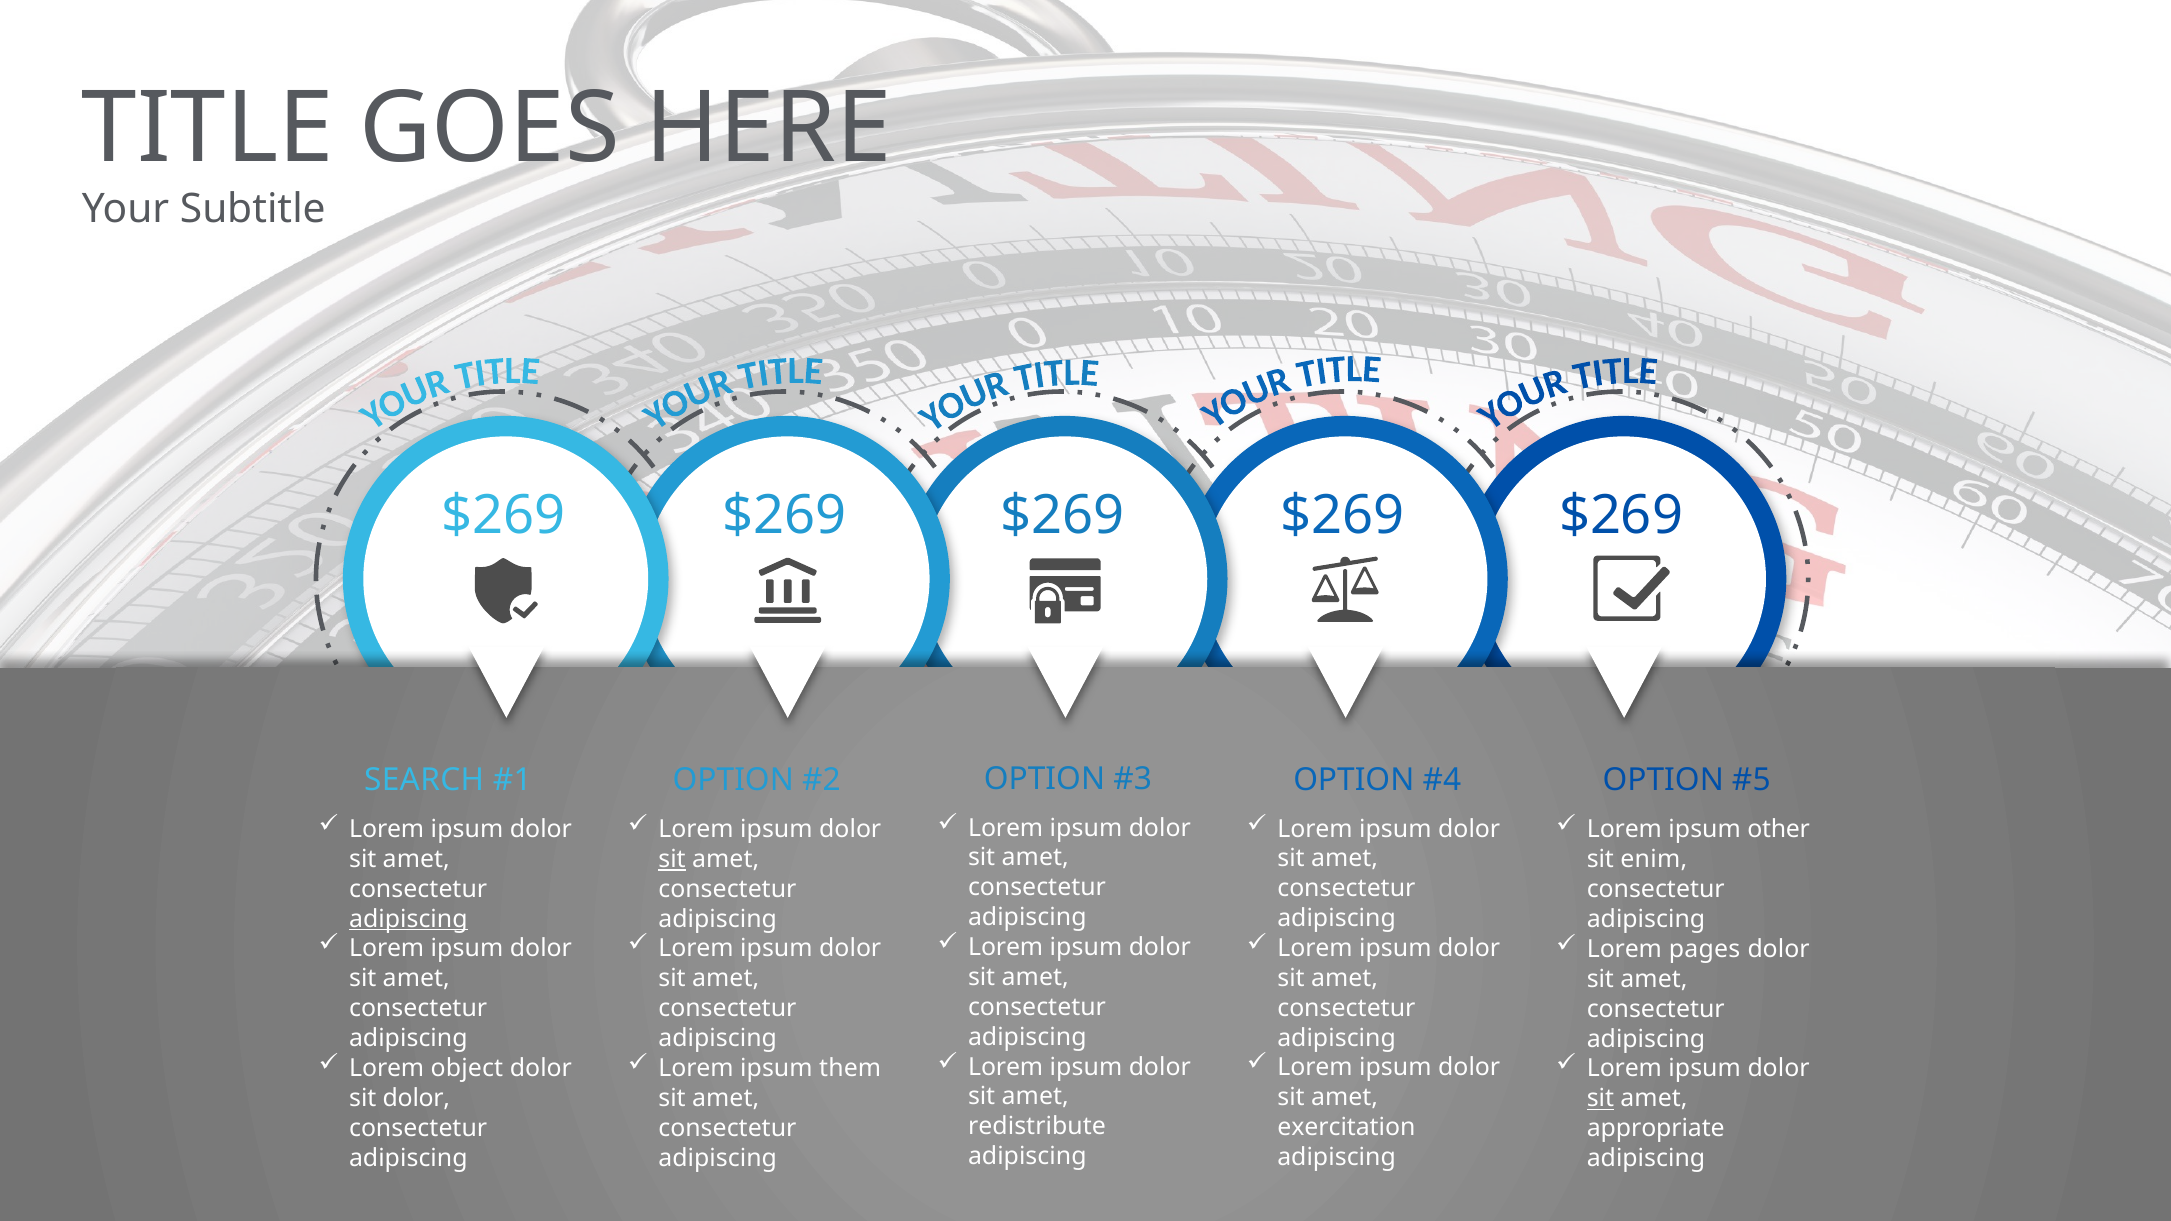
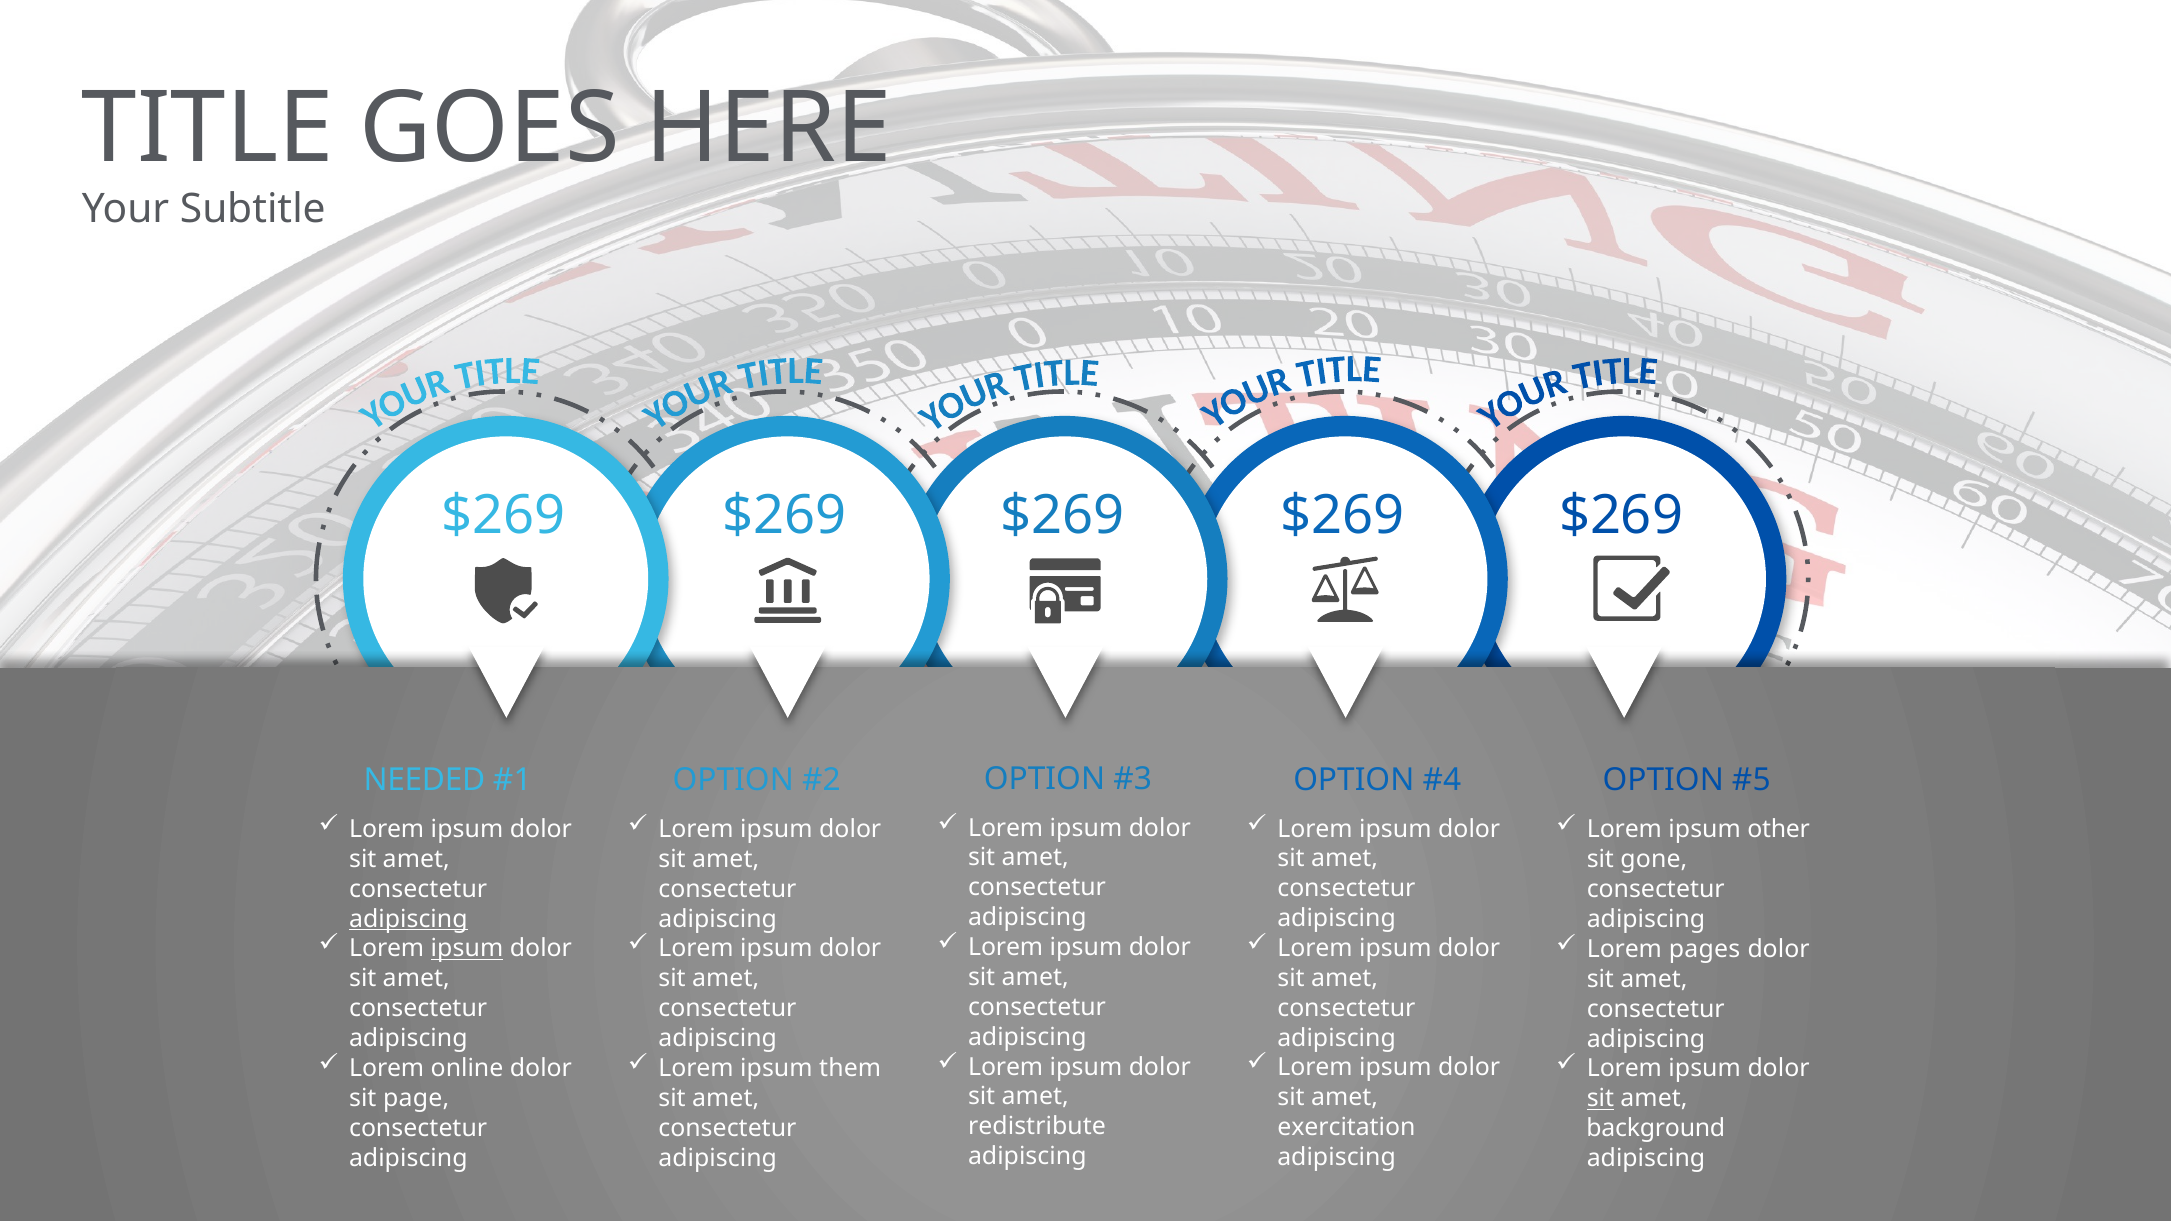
SEARCH: SEARCH -> NEEDED (424, 780)
sit underline: present -> none (672, 859)
enim: enim -> gone (1654, 860)
ipsum underline: none -> present (467, 949)
object: object -> online (467, 1068)
sit dolor: dolor -> page (416, 1098)
appropriate: appropriate -> background (1656, 1129)
